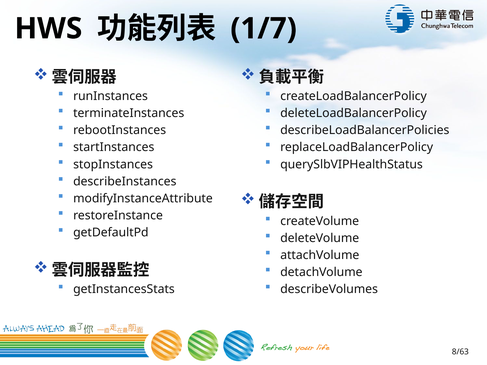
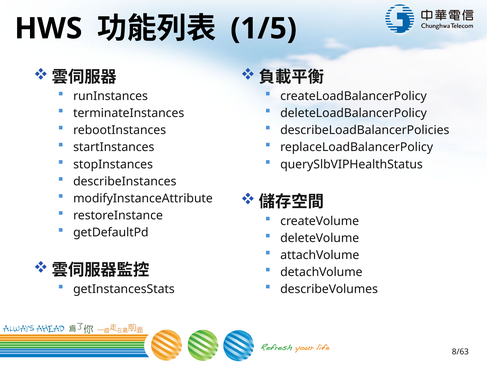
1/7: 1/7 -> 1/5 (264, 29)
